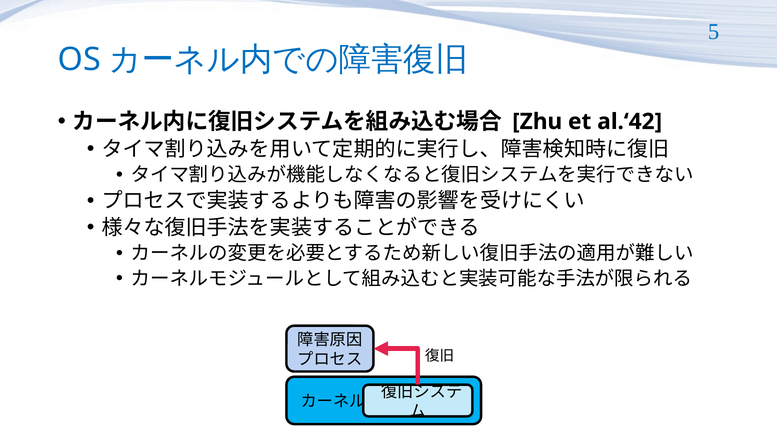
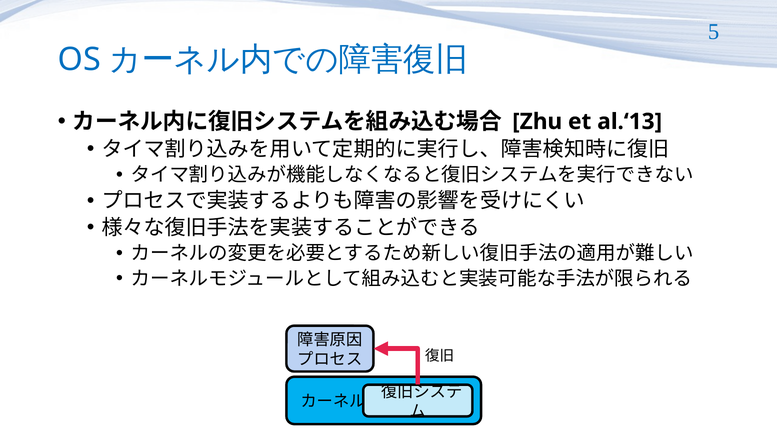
al.‘42: al.‘42 -> al.‘13 (630, 122)
